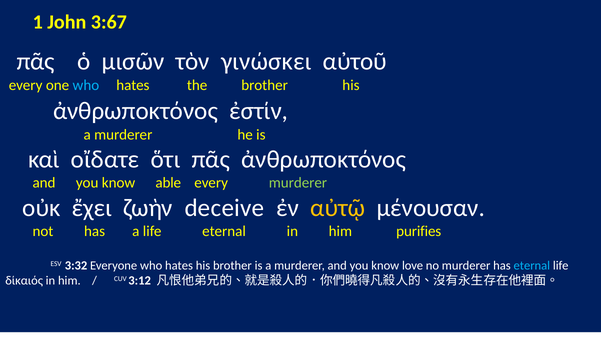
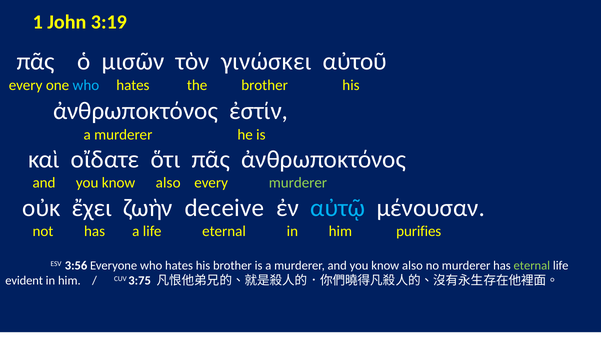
3:67: 3:67 -> 3:19 (109, 22)
able: able -> also (168, 183)
αὐτῷ colour: yellow -> light blue (338, 208)
3:32: 3:32 -> 3:56 (76, 266)
love: love -> also (412, 266)
eternal colour: light blue -> light green (532, 266)
δίκαιός: δίκαιός -> evident (24, 281)
3:12: 3:12 -> 3:75 (140, 281)
